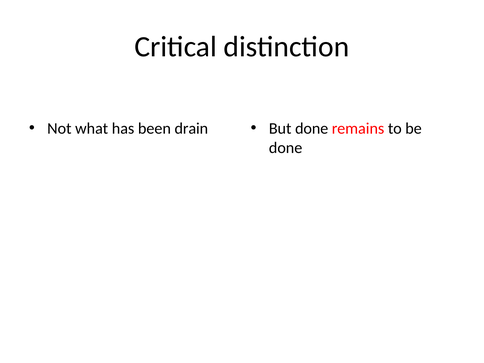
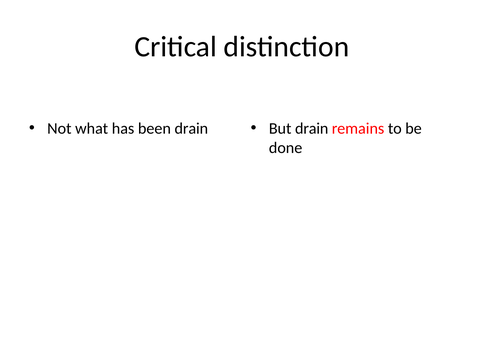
But done: done -> drain (312, 128)
